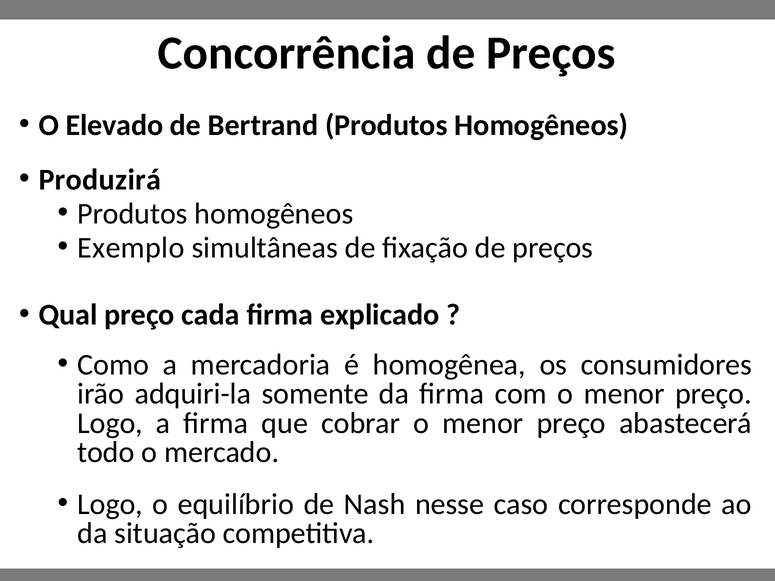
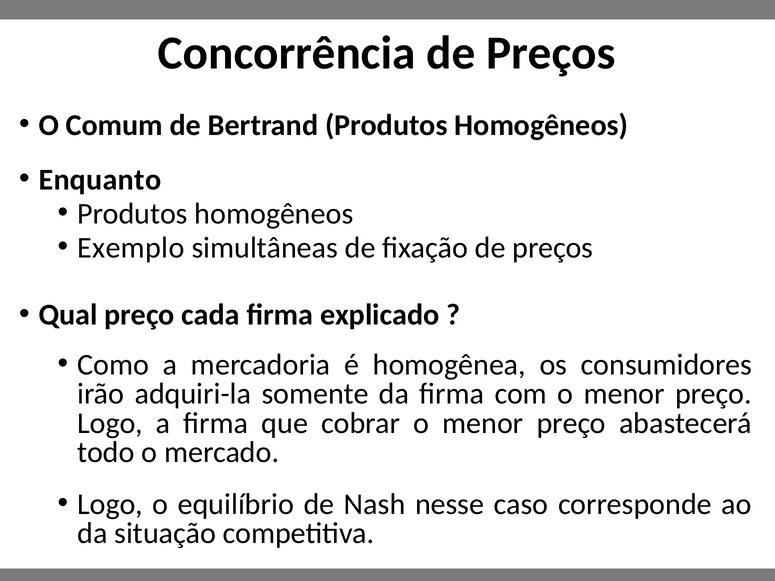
Elevado: Elevado -> Comum (114, 125)
Produzirá: Produzirá -> Enquanto (100, 180)
